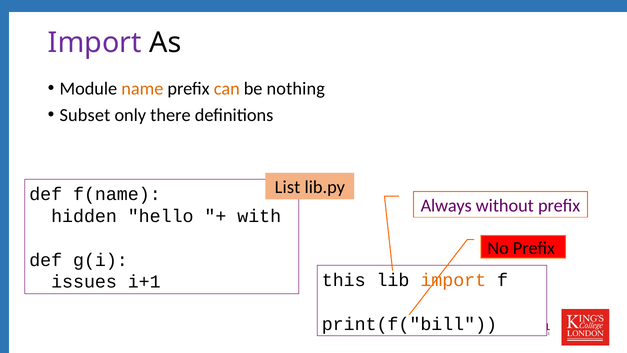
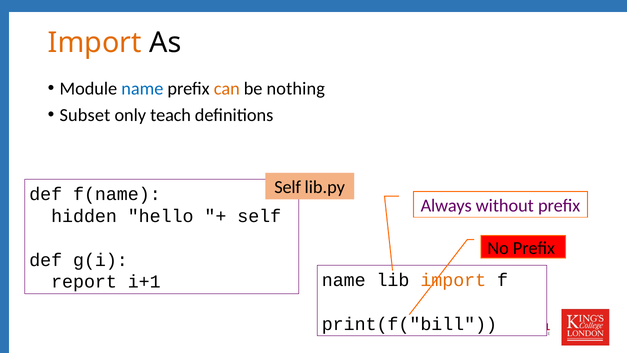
Import colour: purple -> orange (95, 43)
name colour: orange -> blue (142, 89)
there: there -> teach (171, 115)
List: List -> Self (288, 187)
with: with -> self (259, 216)
this: this -> name (344, 280)
issues: issues -> report (84, 282)
